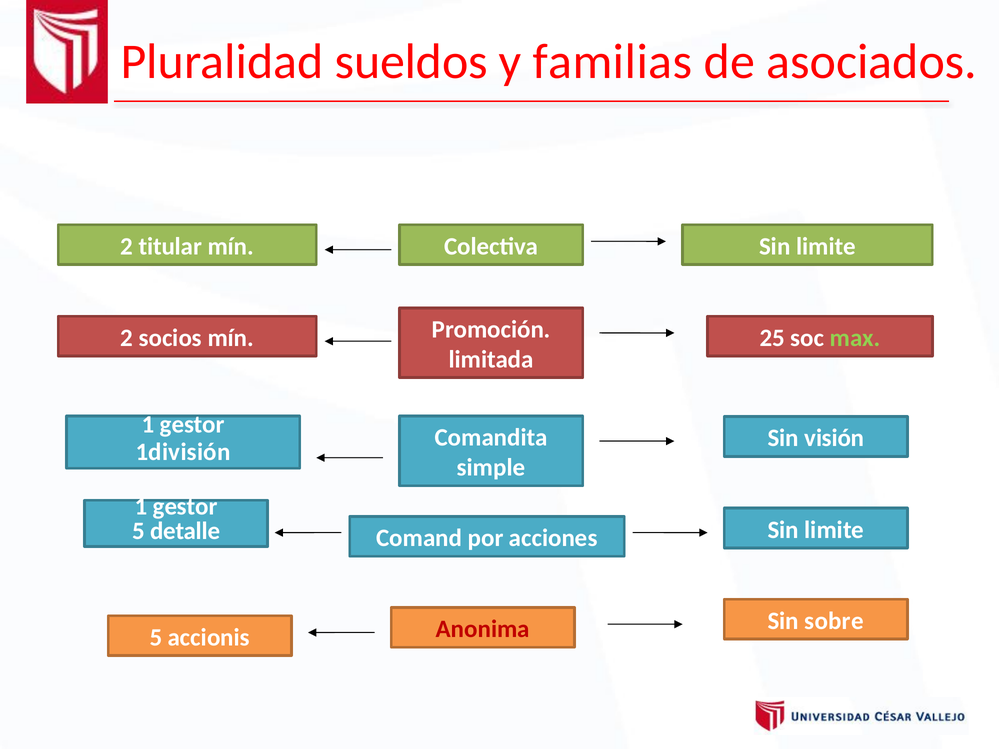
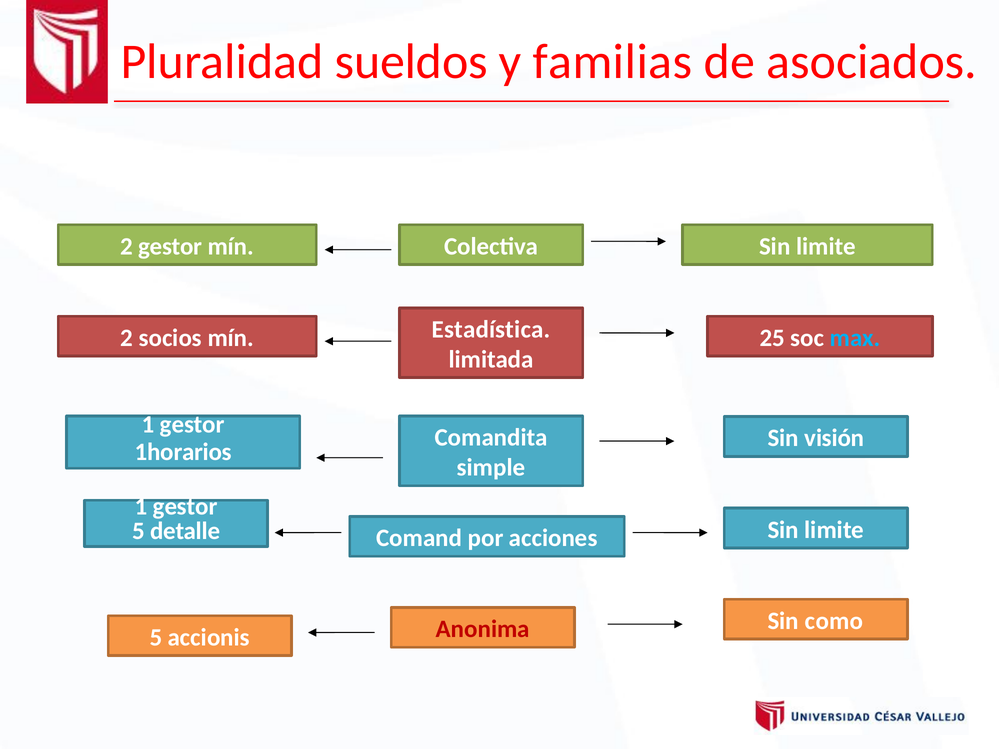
2 titular: titular -> gestor (170, 246)
Promoción: Promoción -> Estadística (491, 330)
max colour: light green -> light blue (855, 338)
1división: 1división -> 1horarios (183, 452)
sobre: sobre -> como (834, 621)
